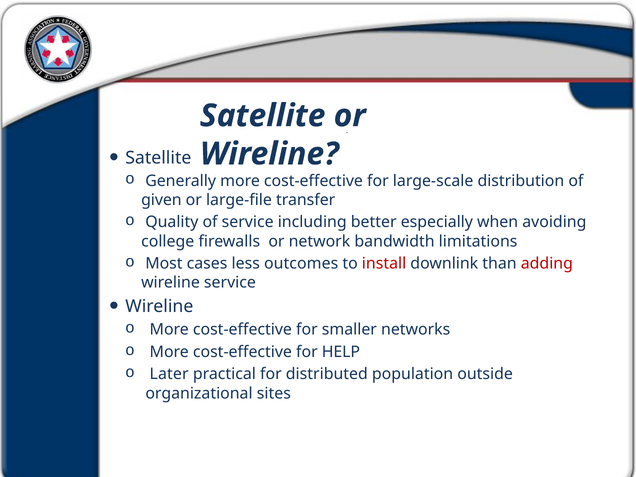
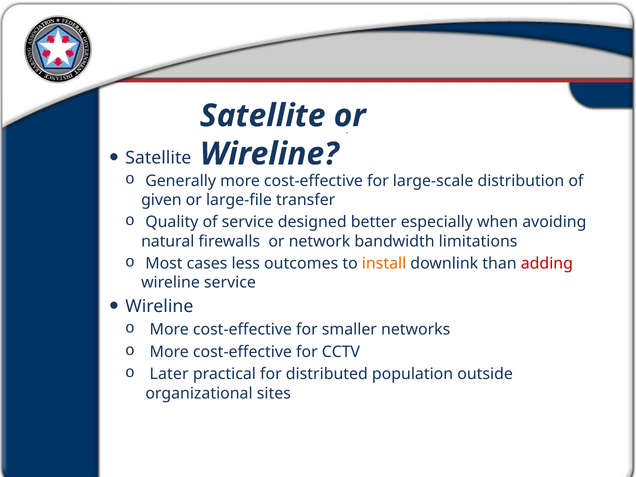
including: including -> designed (312, 222)
college: college -> natural (168, 241)
install colour: red -> orange (384, 264)
HELP: HELP -> CCTV (341, 352)
